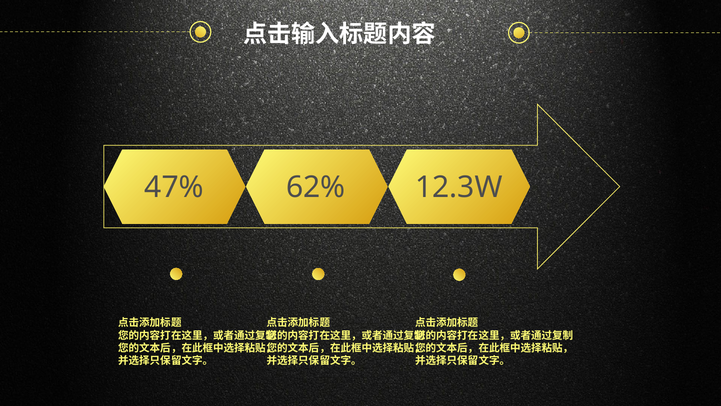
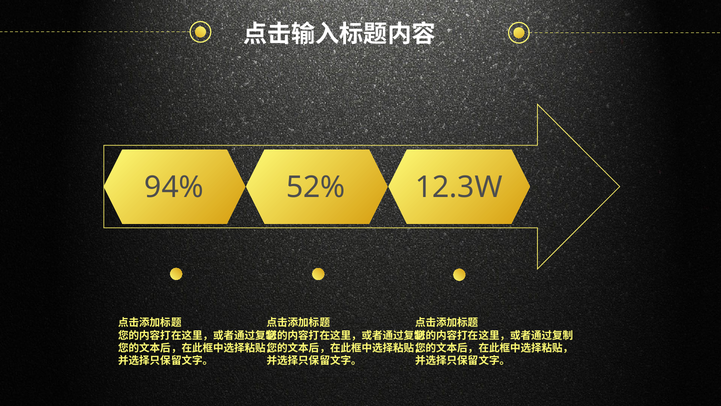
47%: 47% -> 94% (174, 187)
62%: 62% -> 52% (316, 187)
